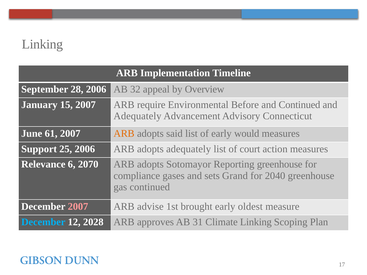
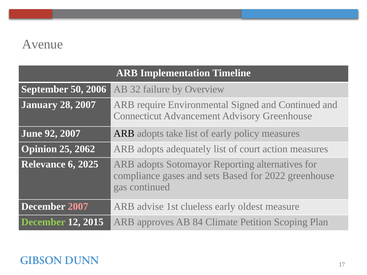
Linking: Linking -> Avenue (42, 44)
28: 28 -> 50 (77, 89)
appeal: appeal -> failure (156, 89)
15: 15 -> 28 (66, 105)
Before: Before -> Signed (245, 105)
Adequately: Adequately -> Connecticut (138, 116)
Advisory Connecticut: Connecticut -> Greenhouse (287, 116)
61: 61 -> 92 (51, 134)
ARB colour: orange -> black (124, 134)
said: said -> take (174, 134)
would: would -> policy (247, 134)
Support: Support -> Opinion (39, 149)
25 2006: 2006 -> 2062 (85, 149)
2070: 2070 -> 2025 (88, 164)
Reporting greenhouse: greenhouse -> alternatives (280, 164)
Grand: Grand -> Based (235, 176)
2040: 2040 -> 2022 (275, 176)
brought: brought -> clueless (197, 207)
December colour: light blue -> light green (43, 222)
2028: 2028 -> 2015 (93, 222)
31: 31 -> 84 (198, 222)
Climate Linking: Linking -> Petition (256, 222)
